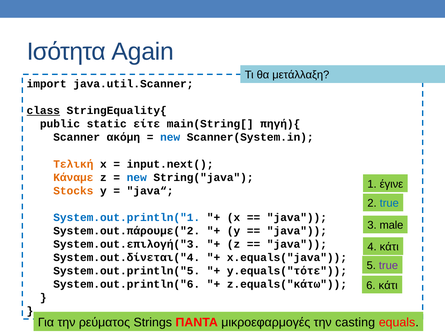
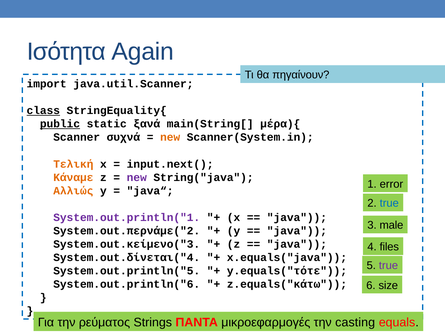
μετάλλαξη: μετάλλαξη -> πηγαίνουν (301, 75)
public underline: none -> present (60, 124)
είτε: είτε -> ξανά (147, 124)
πηγή){: πηγή){ -> μέρα){ (280, 124)
ακόμη: ακόμη -> συχνά (123, 137)
new colour: blue -> orange (170, 137)
new colour: blue -> purple (137, 177)
έγινε: έγινε -> error (391, 184)
Stocks: Stocks -> Αλλιώς (73, 191)
System.out.println("1 colour: blue -> purple (127, 217)
System.out.πάρουμε("2: System.out.πάρουμε("2 -> System.out.περνάμε("2 (127, 231)
System.out.επιλογή("3: System.out.επιλογή("3 -> System.out.κείμενο("3 (127, 244)
4 κάτι: κάτι -> files (389, 247)
6 κάτι: κάτι -> size (388, 285)
